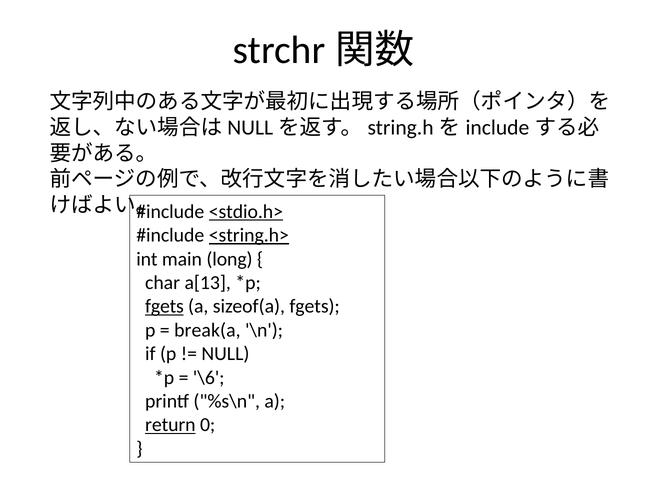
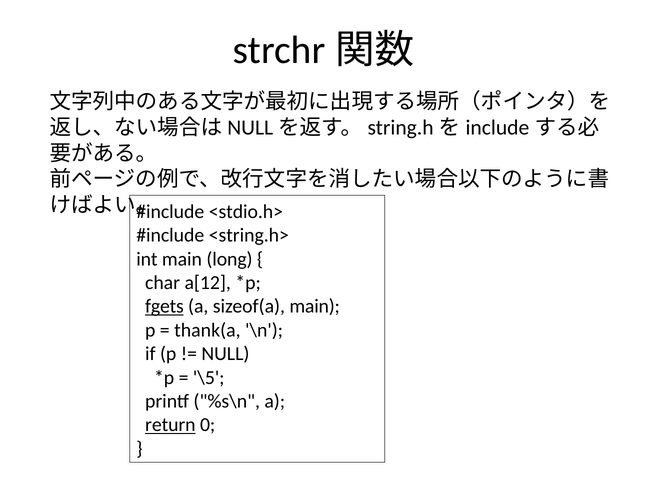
<stdio.h> underline: present -> none (246, 212)
<string.h> underline: present -> none (249, 235)
a[13: a[13 -> a[12 (208, 283)
sizeof(a fgets: fgets -> main (315, 307)
break(a: break(a -> thank(a (207, 330)
\6: \6 -> \5 (209, 378)
